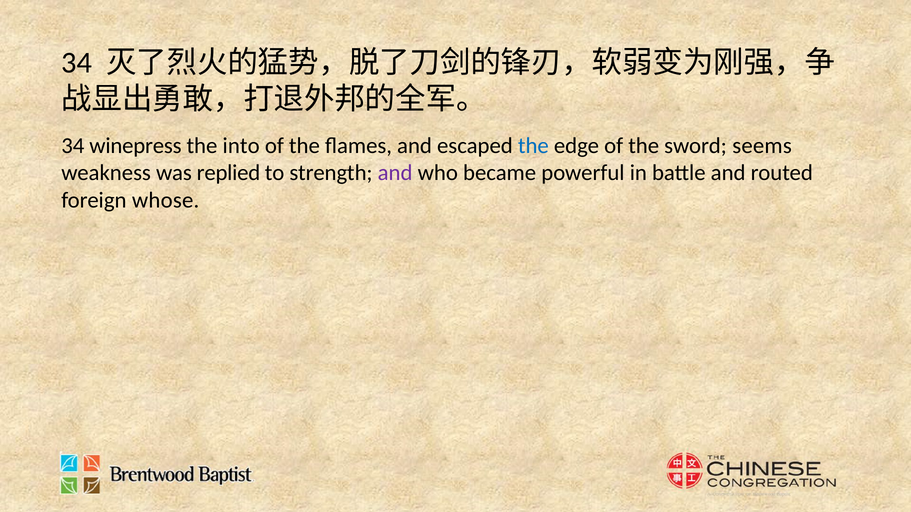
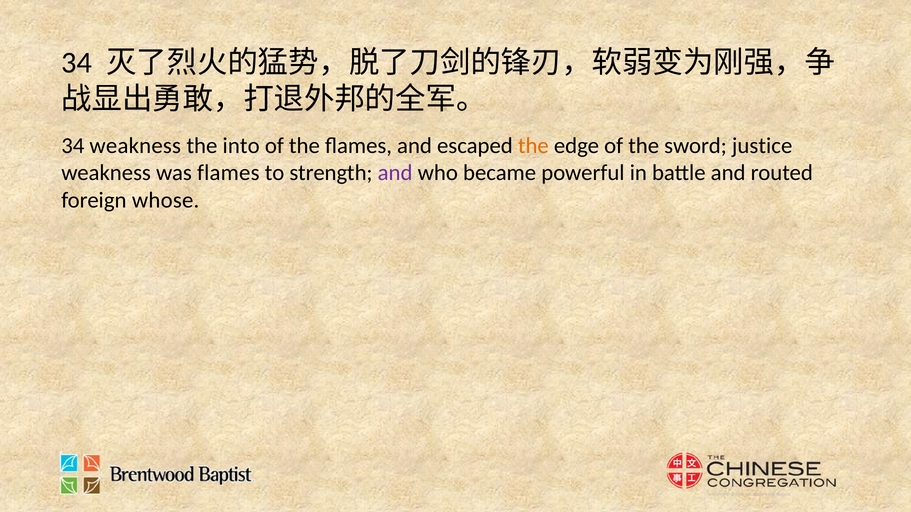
34 winepress: winepress -> weakness (135, 146)
the colour: blue -> orange (533, 146)
seems: seems -> justice (762, 146)
was replied: replied -> flames (228, 173)
